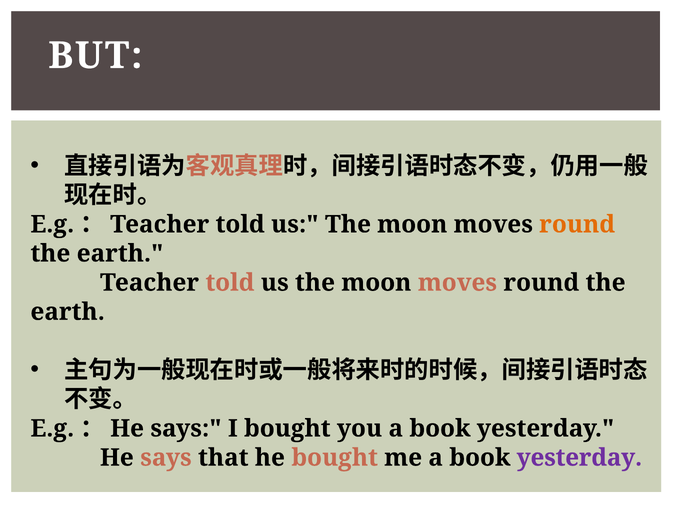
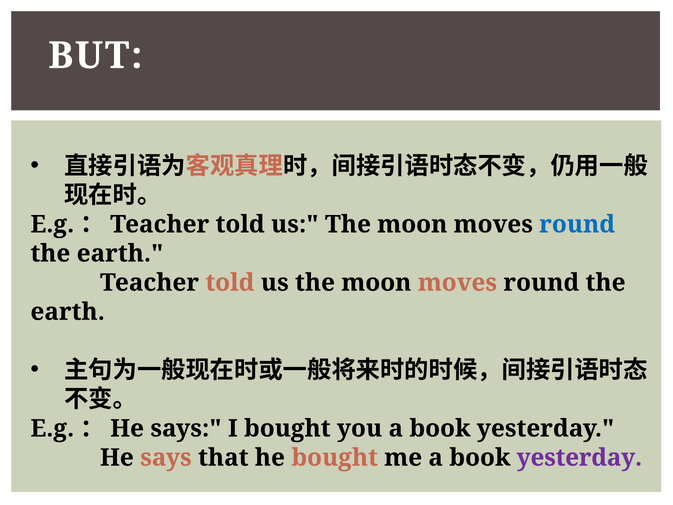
round colour: orange -> blue (577, 224)
